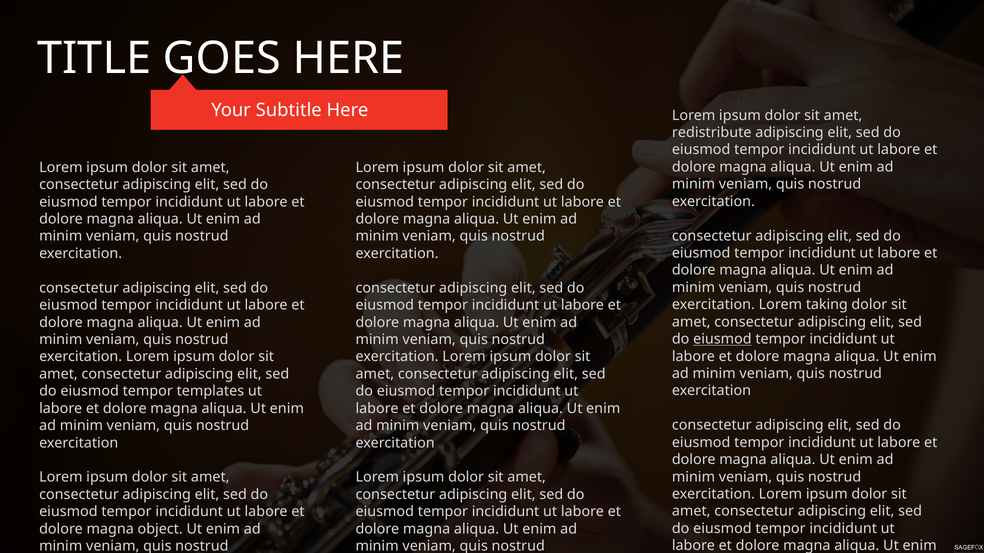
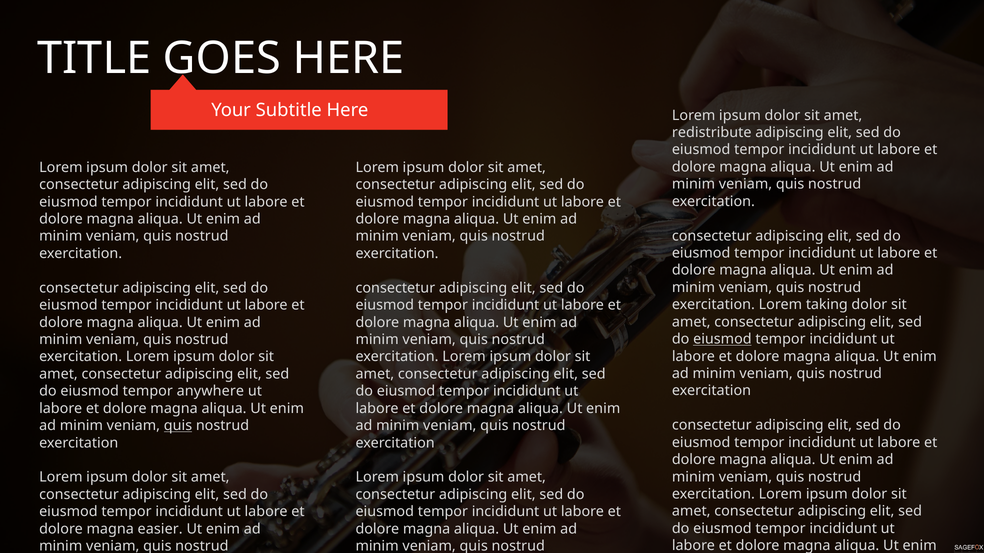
templates: templates -> anywhere (210, 392)
quis underline: none -> present (178, 426)
object: object -> easier (160, 529)
